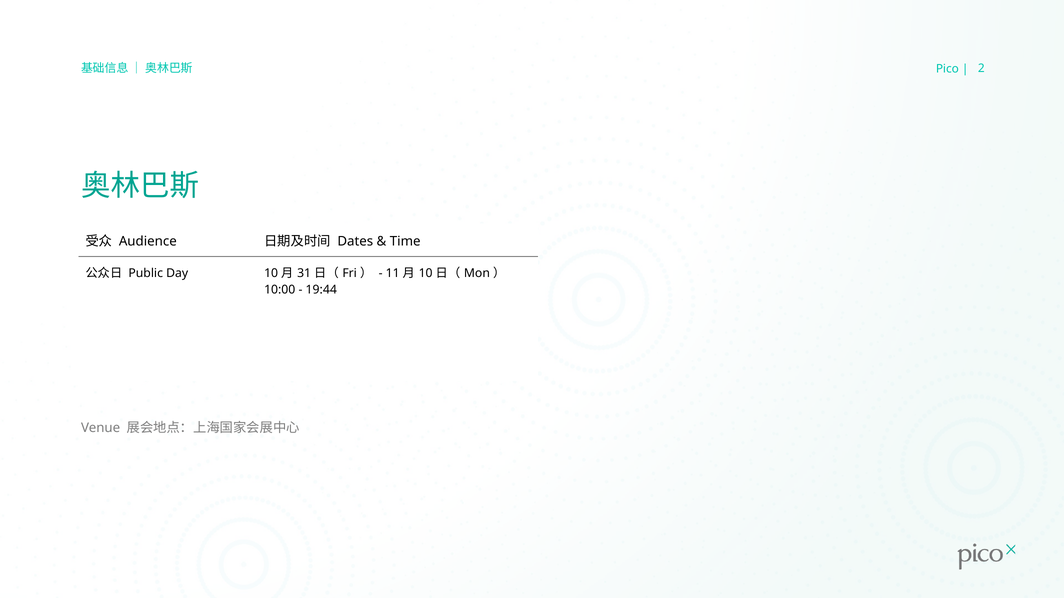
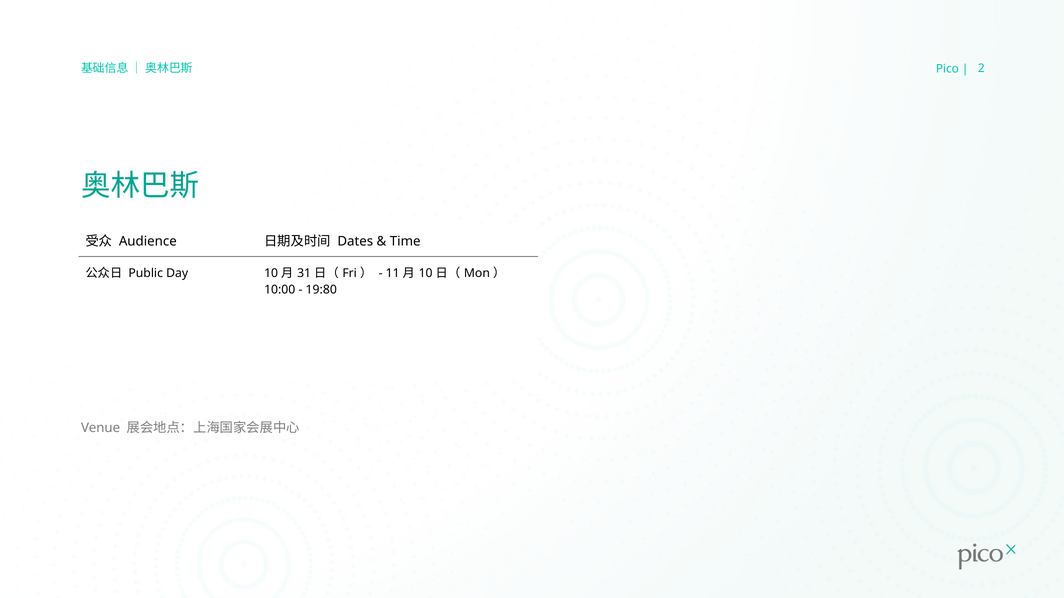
19:44: 19:44 -> 19:80 (321, 290)
